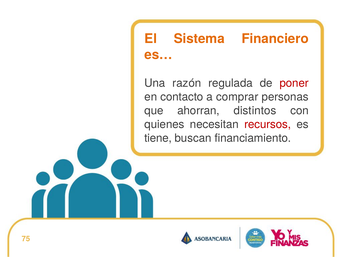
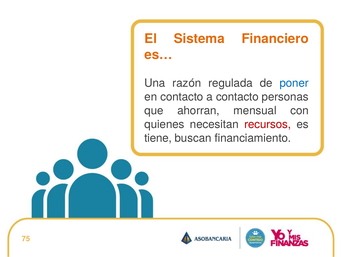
poner colour: red -> blue (294, 83)
a comprar: comprar -> contacto (237, 97)
distintos: distintos -> mensual (255, 110)
